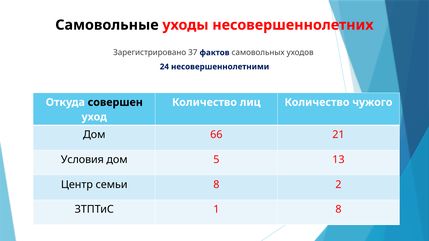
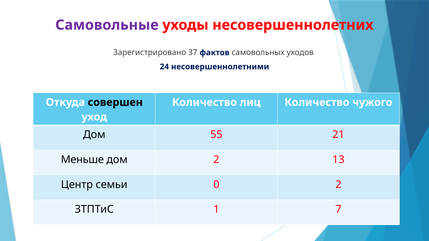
Самовольные colour: black -> purple (107, 25)
66: 66 -> 55 (216, 135)
Условия: Условия -> Меньше (82, 160)
дом 5: 5 -> 2 (216, 160)
семьи 8: 8 -> 0 (216, 185)
1 8: 8 -> 7 (338, 210)
